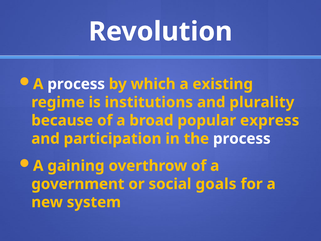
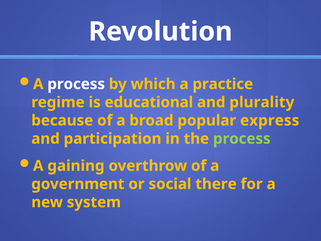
existing: existing -> practice (223, 84)
institutions: institutions -> educational (149, 102)
process colour: white -> light green (242, 139)
goals: goals -> there (216, 184)
